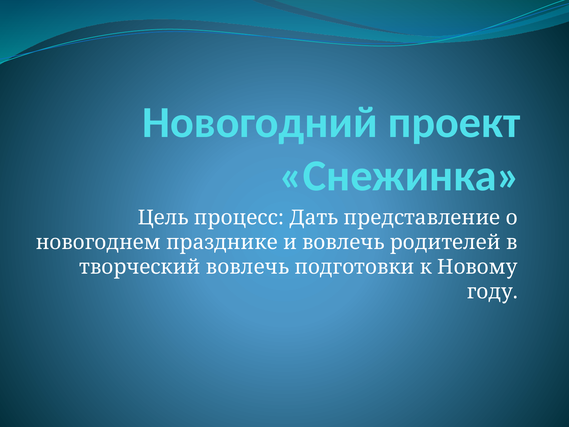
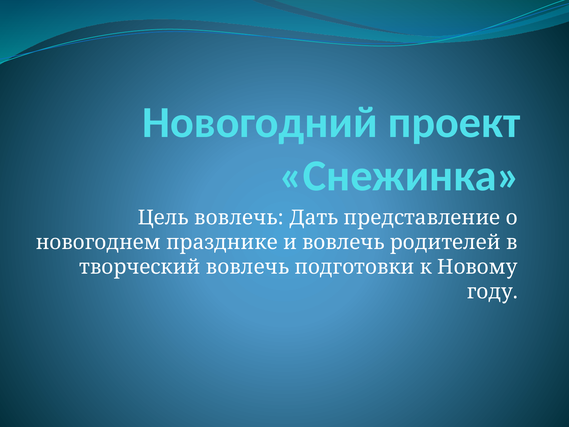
Цель процесс: процесс -> вовлечь (239, 218)
